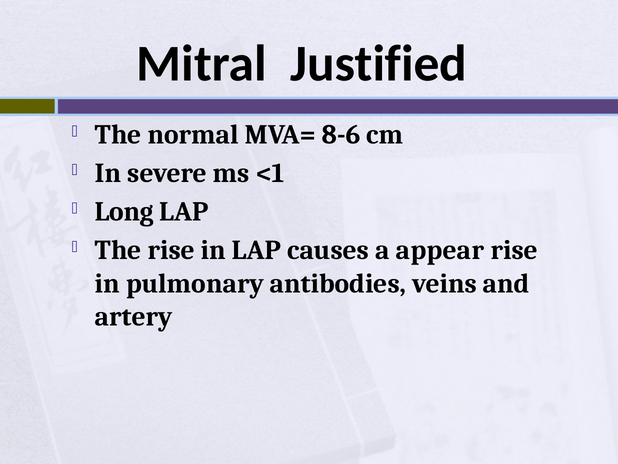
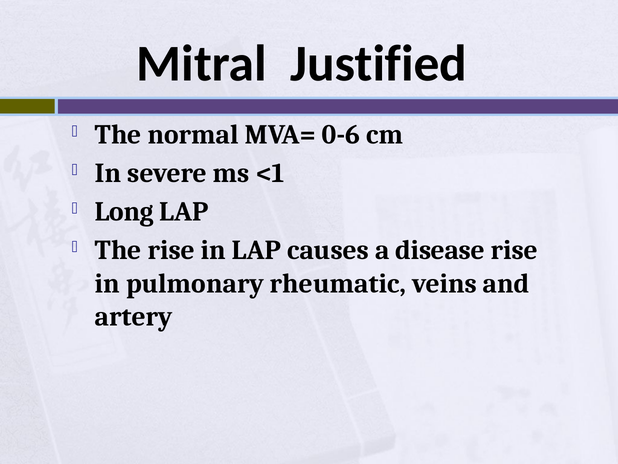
8-6: 8-6 -> 0-6 (341, 135)
appear: appear -> disease (440, 250)
antibodies: antibodies -> rheumatic (338, 283)
